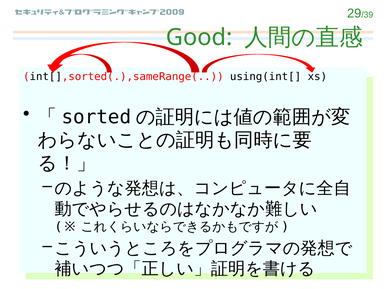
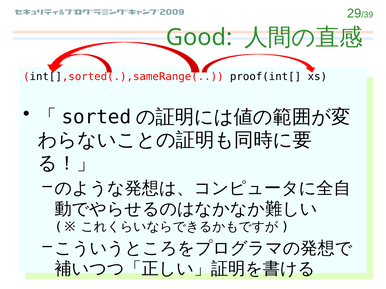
using(int[: using(int[ -> proof(int[ (266, 77)
